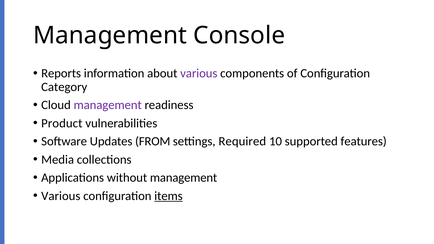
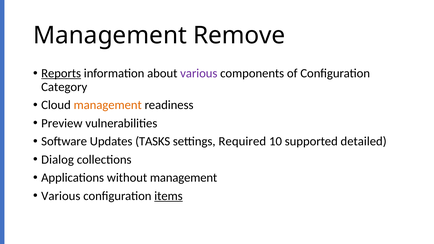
Console: Console -> Remove (239, 36)
Reports underline: none -> present (61, 73)
management colour: purple -> orange (108, 105)
Product: Product -> Preview (62, 123)
FROM: FROM -> TASKS (153, 142)
features: features -> detailed (364, 142)
Media: Media -> Dialog (58, 160)
